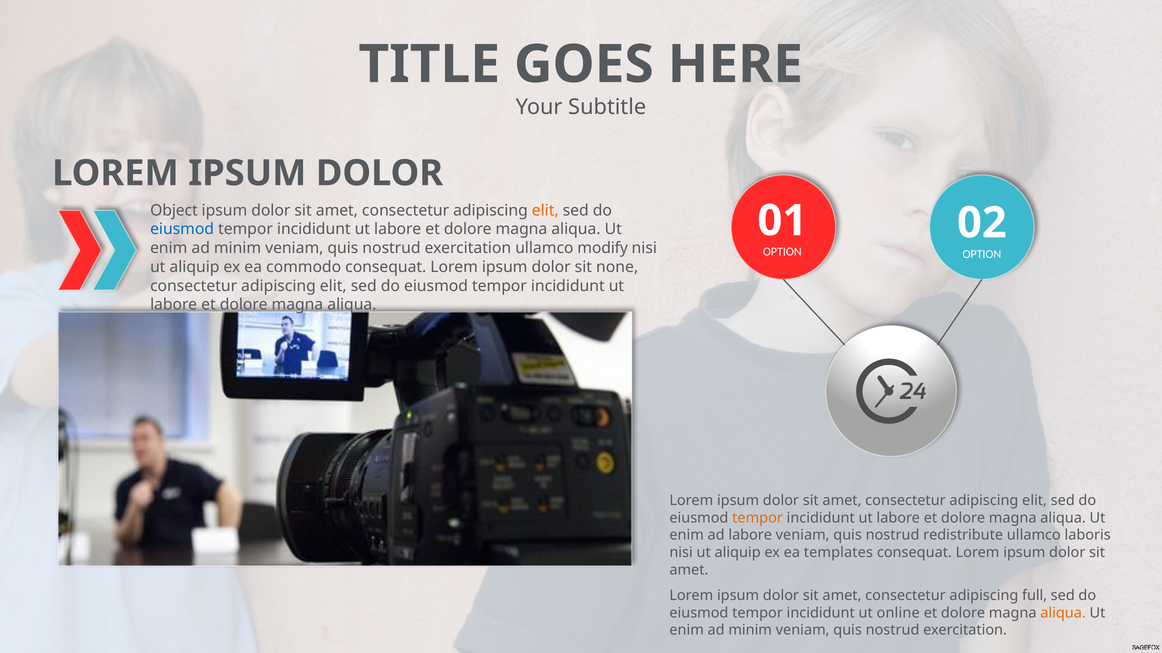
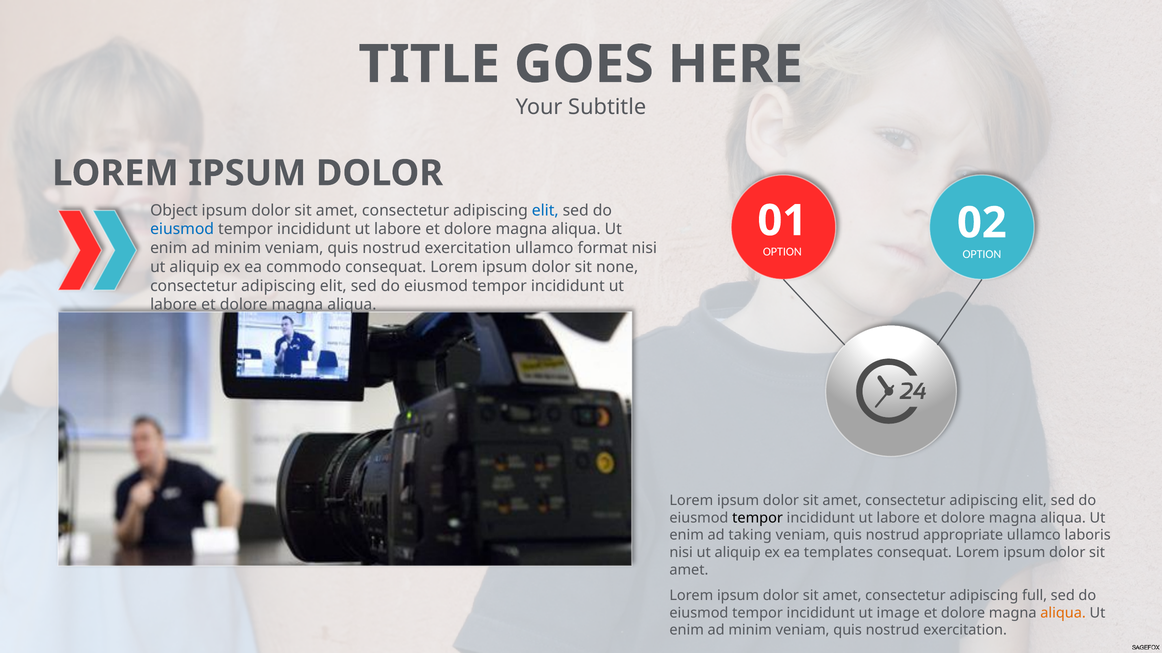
elit colour: orange -> blue (545, 211)
modify: modify -> format (603, 248)
tempor colour: orange -> black (758, 518)
ad labore: labore -> taking (750, 536)
redistribute: redistribute -> appropriate (963, 536)
online: online -> image (898, 613)
